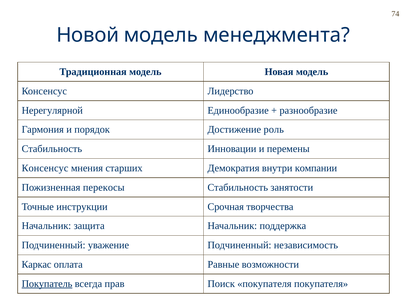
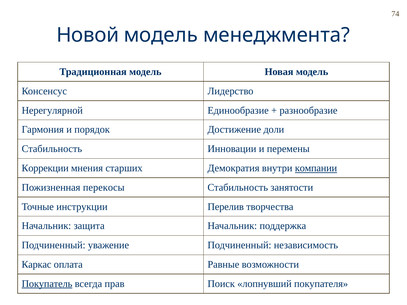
роль: роль -> доли (274, 130)
Консенсус: Консенсус -> Коррекции (45, 168)
компании underline: none -> present (316, 168)
Срочная: Срочная -> Перелив (226, 207)
Поиск покупателя: покупателя -> лопнувший (265, 284)
